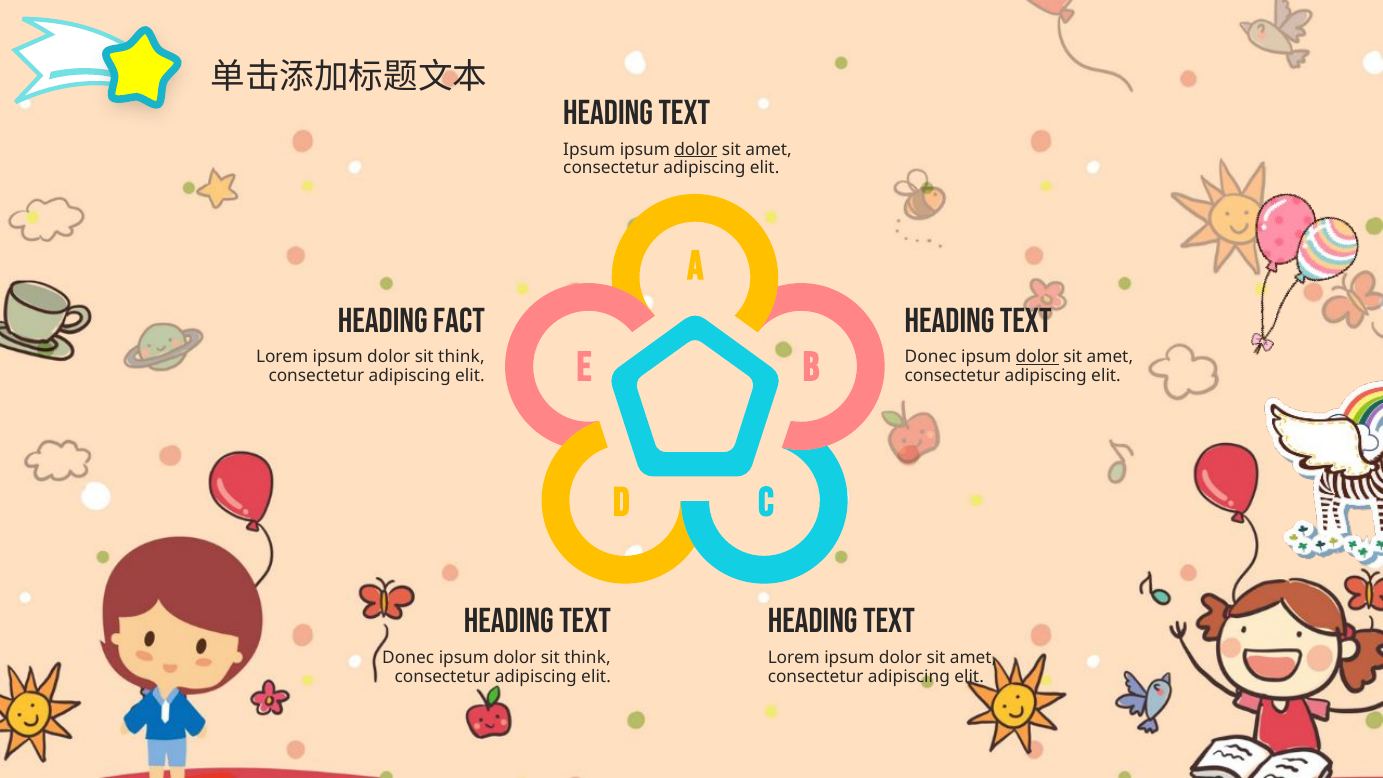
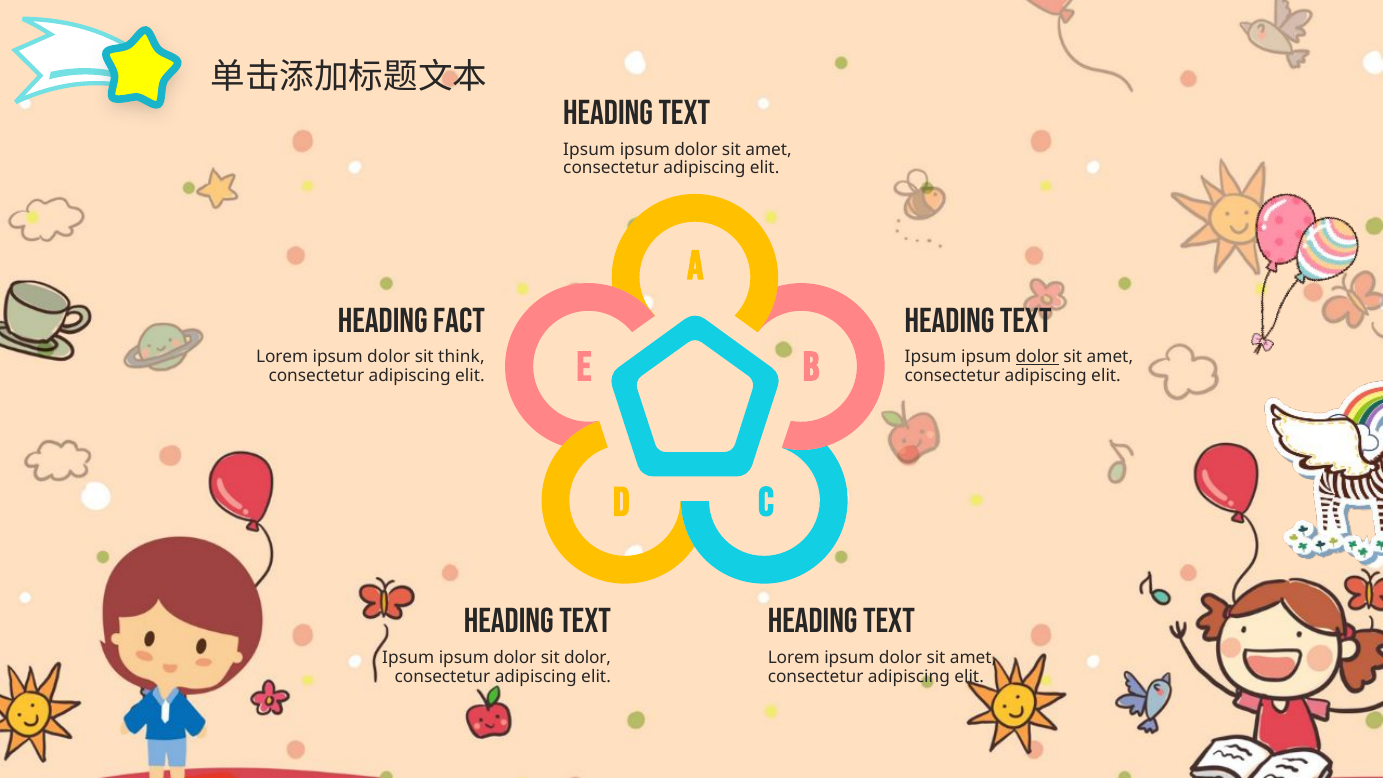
dolor underline: present -> none (696, 149)
Donec: Donec -> Ipsum (931, 357)
Donec: Donec -> Ipsum (408, 658)
think: think -> dolor (588, 658)
